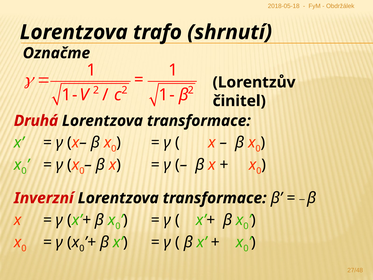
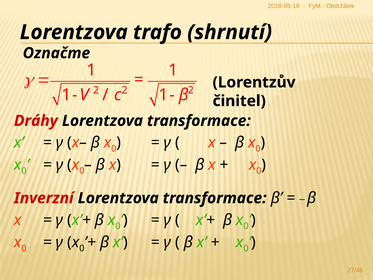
Druhá: Druhá -> Dráhy (36, 121)
